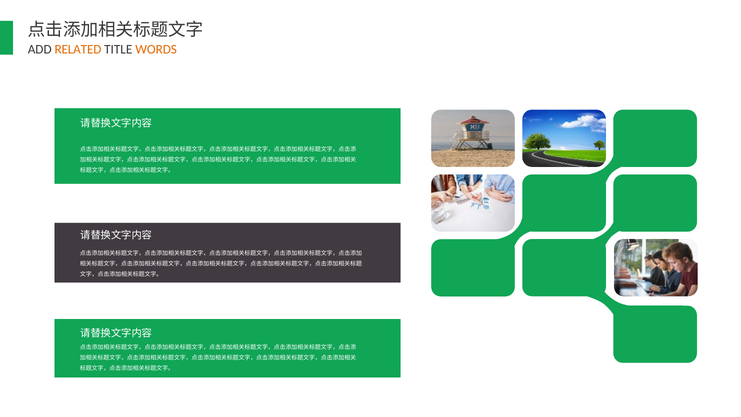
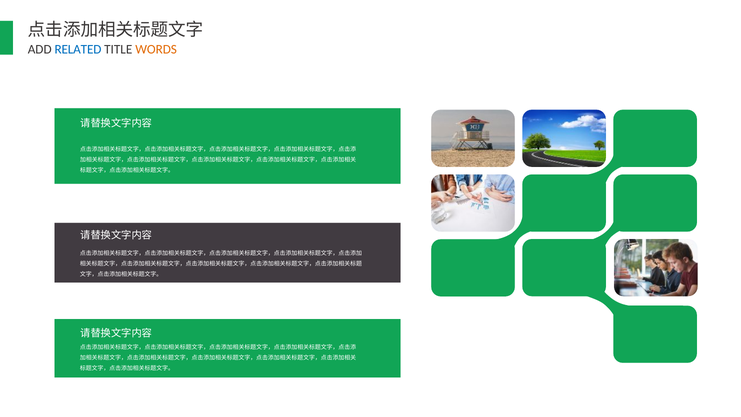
RELATED colour: orange -> blue (78, 49)
